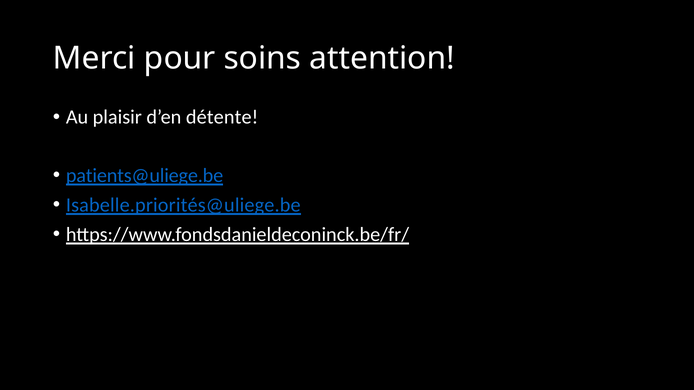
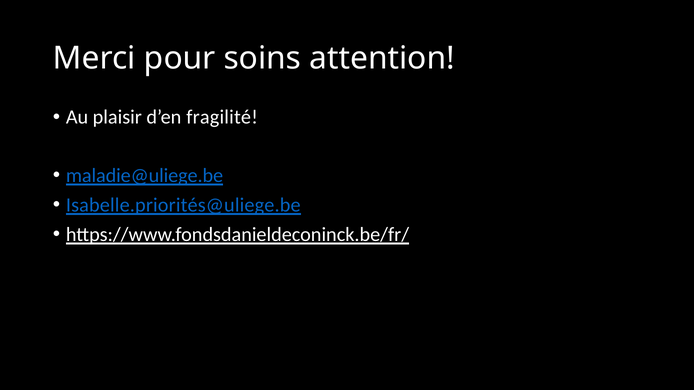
détente: détente -> fragilité (222, 117)
patients@uliege.be: patients@uliege.be -> maladie@uliege.be (145, 176)
